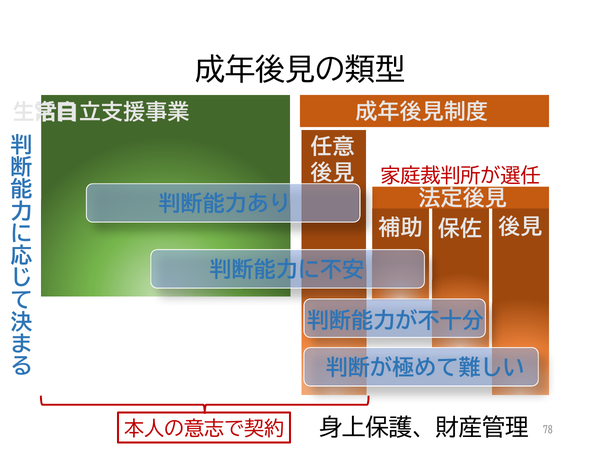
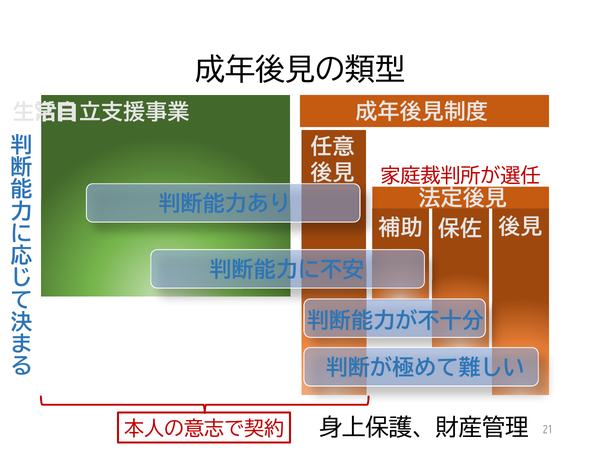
78: 78 -> 21 (548, 430)
